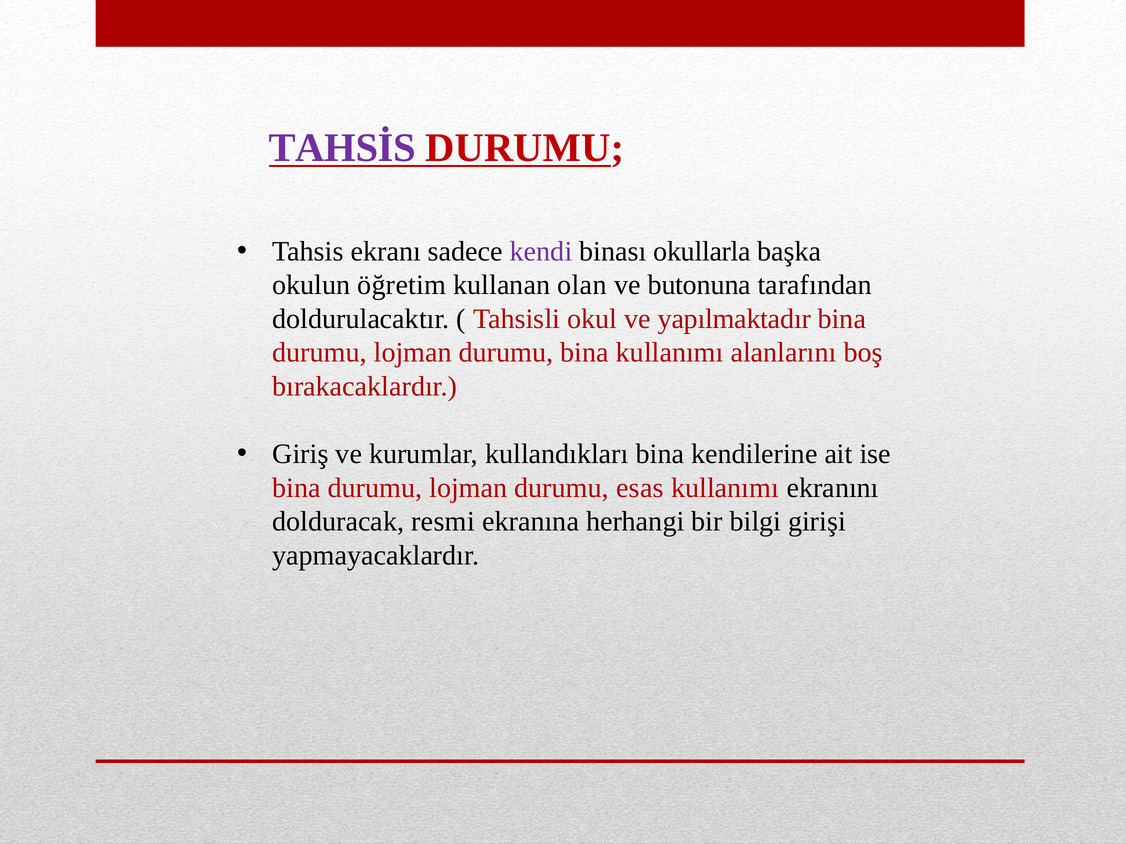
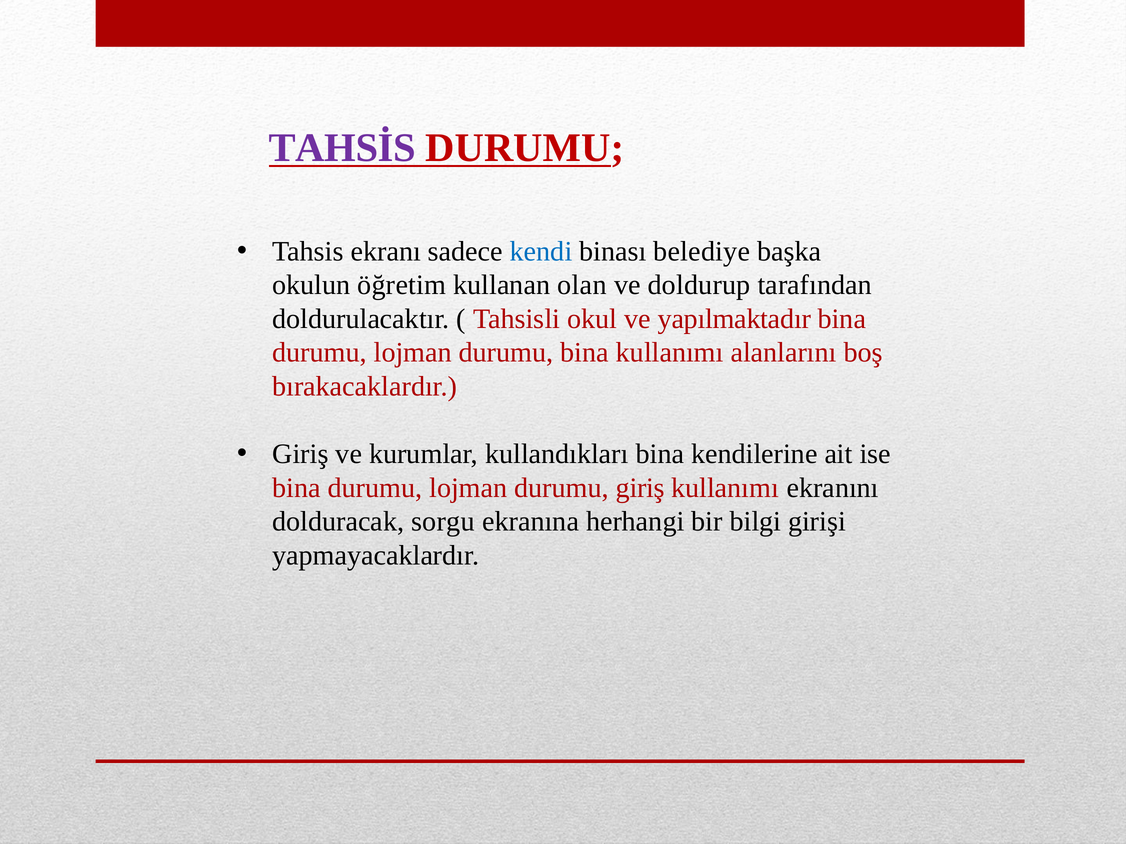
kendi colour: purple -> blue (541, 252)
okullarla: okullarla -> belediye (702, 252)
butonuna: butonuna -> doldurup (699, 285)
durumu esas: esas -> giriş (640, 488)
resmi: resmi -> sorgu (443, 522)
